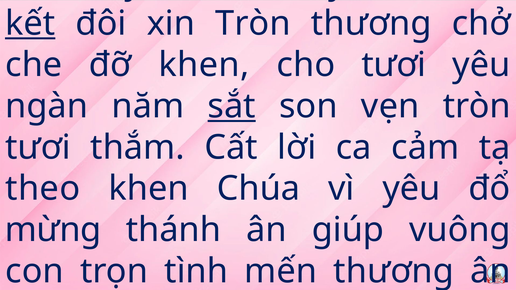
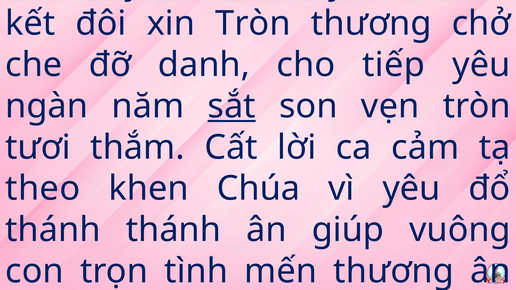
kết underline: present -> none (30, 24)
đỡ khen: khen -> danh (204, 65)
cho tươi: tươi -> tiếp (394, 65)
mừng: mừng -> thánh (53, 230)
